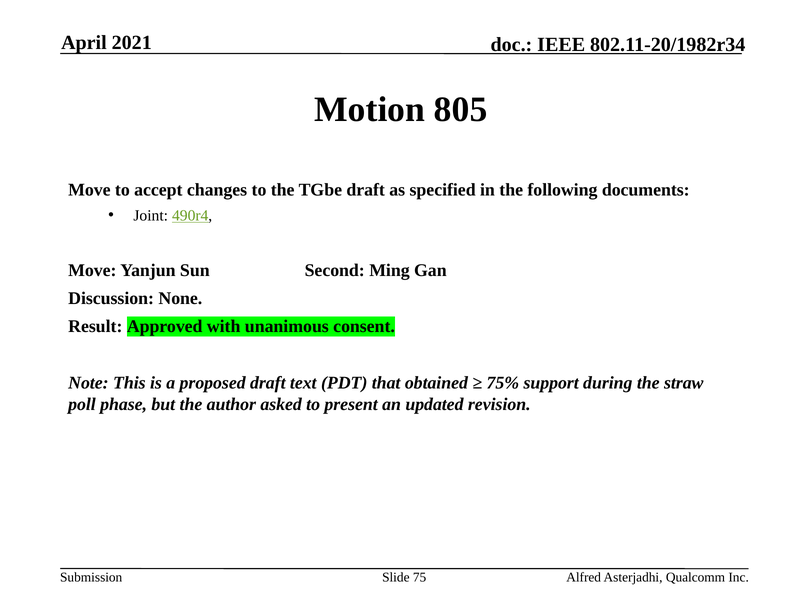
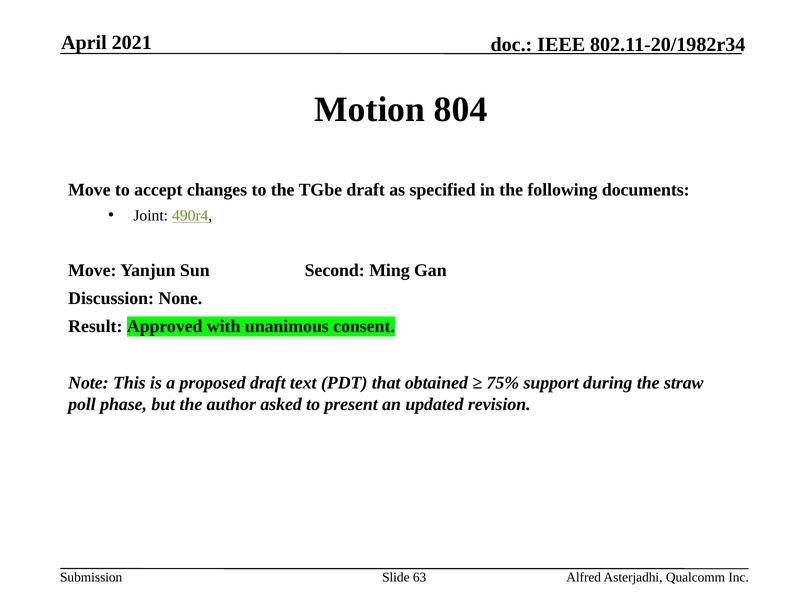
805: 805 -> 804 (461, 109)
75: 75 -> 63 (420, 577)
